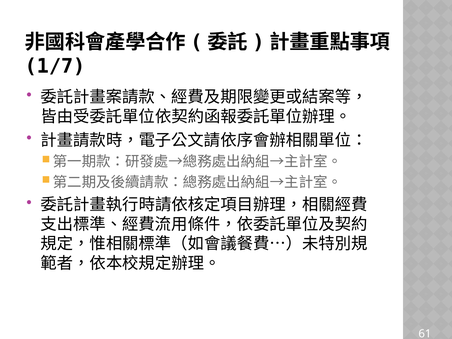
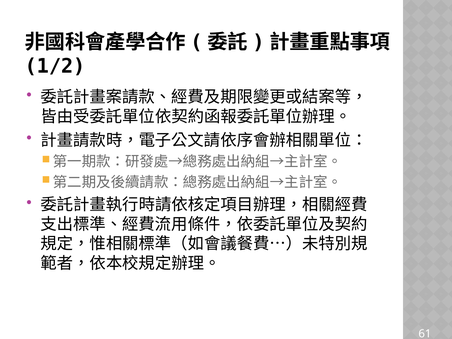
1/7: 1/7 -> 1/2 (55, 66)
